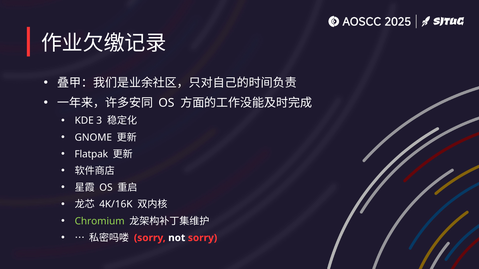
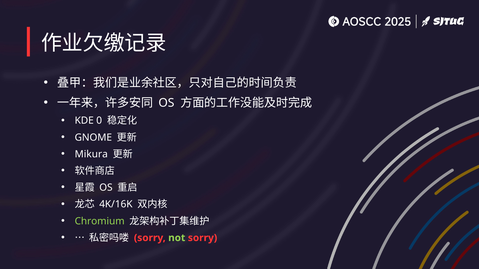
3: 3 -> 0 (99, 121)
Flatpak: Flatpak -> Mikura (91, 154)
not colour: white -> light green (177, 238)
